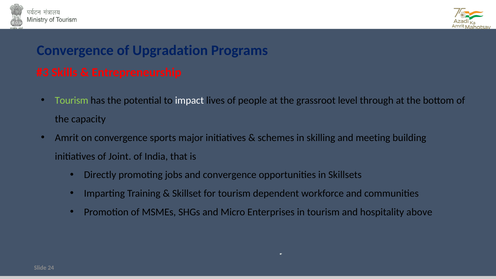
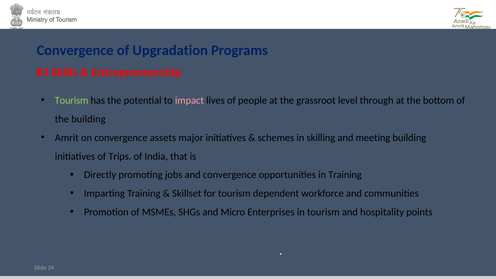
impact colour: white -> pink (189, 100)
the capacity: capacity -> building (88, 119)
sports: sports -> assets (163, 138)
Joint: Joint -> Trips (120, 156)
in Skillsets: Skillsets -> Training (345, 175)
above: above -> points (419, 212)
